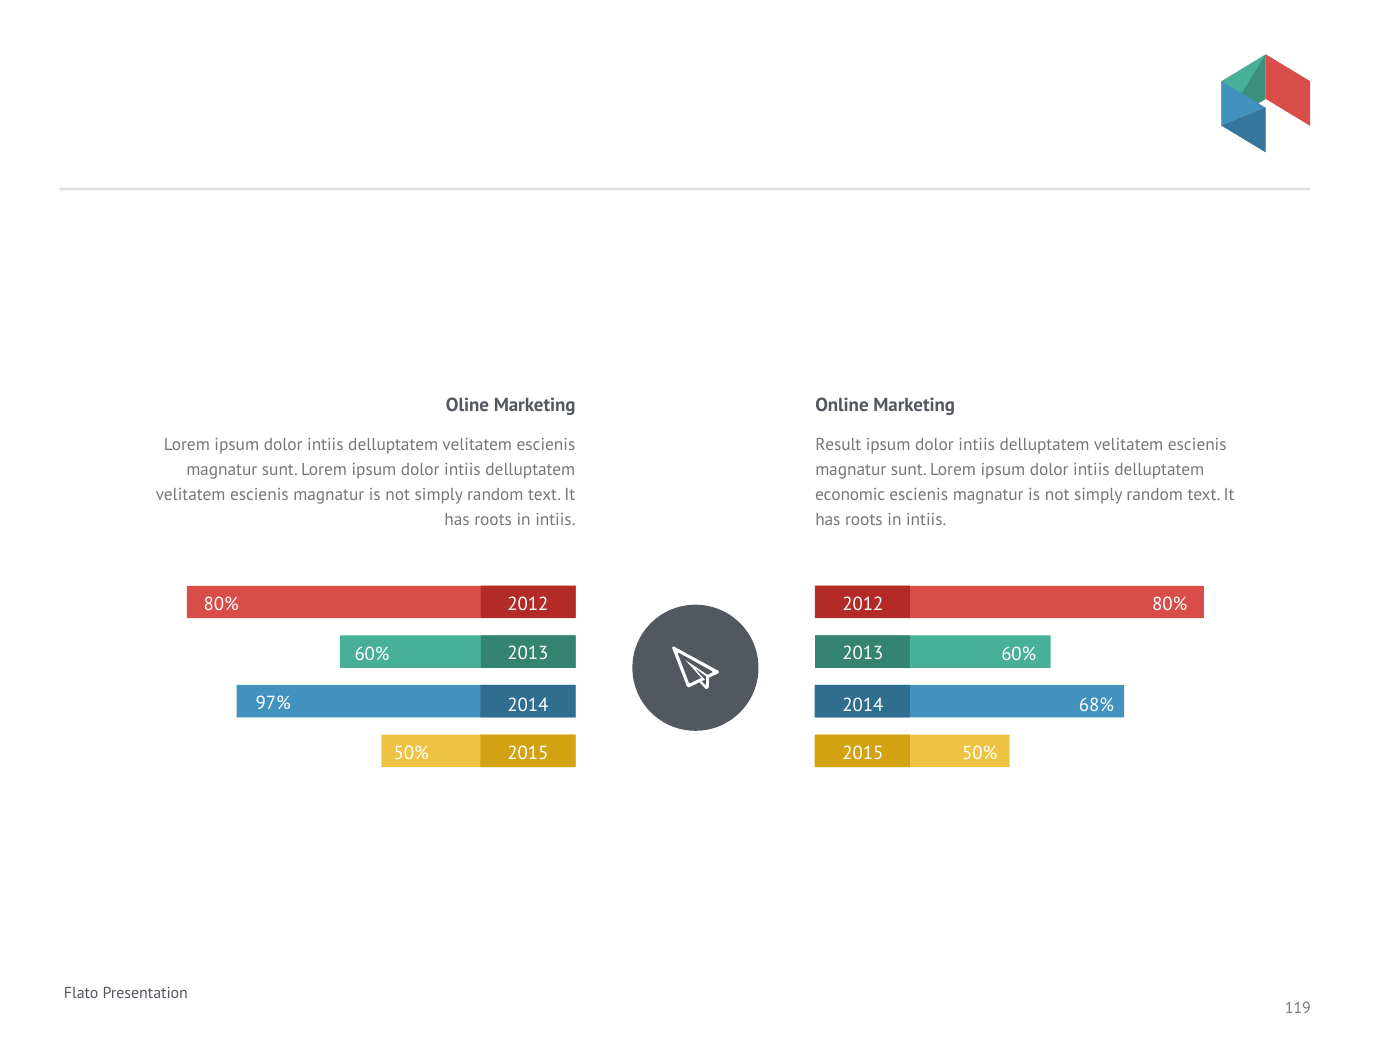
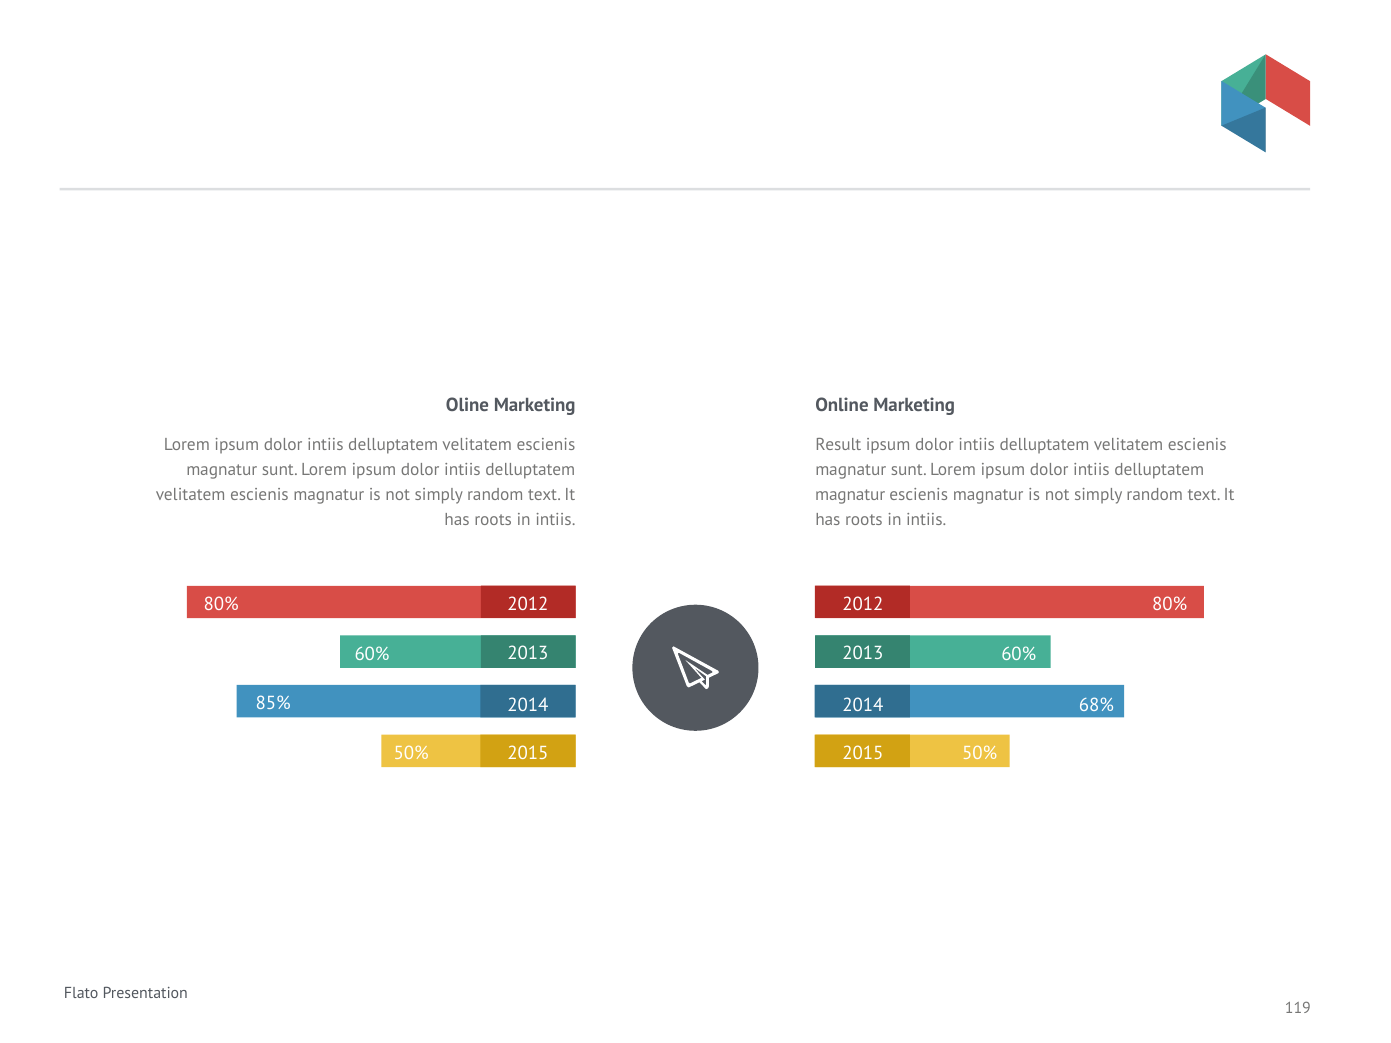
economic: economic -> magnatur (850, 495)
97%: 97% -> 85% (273, 703)
